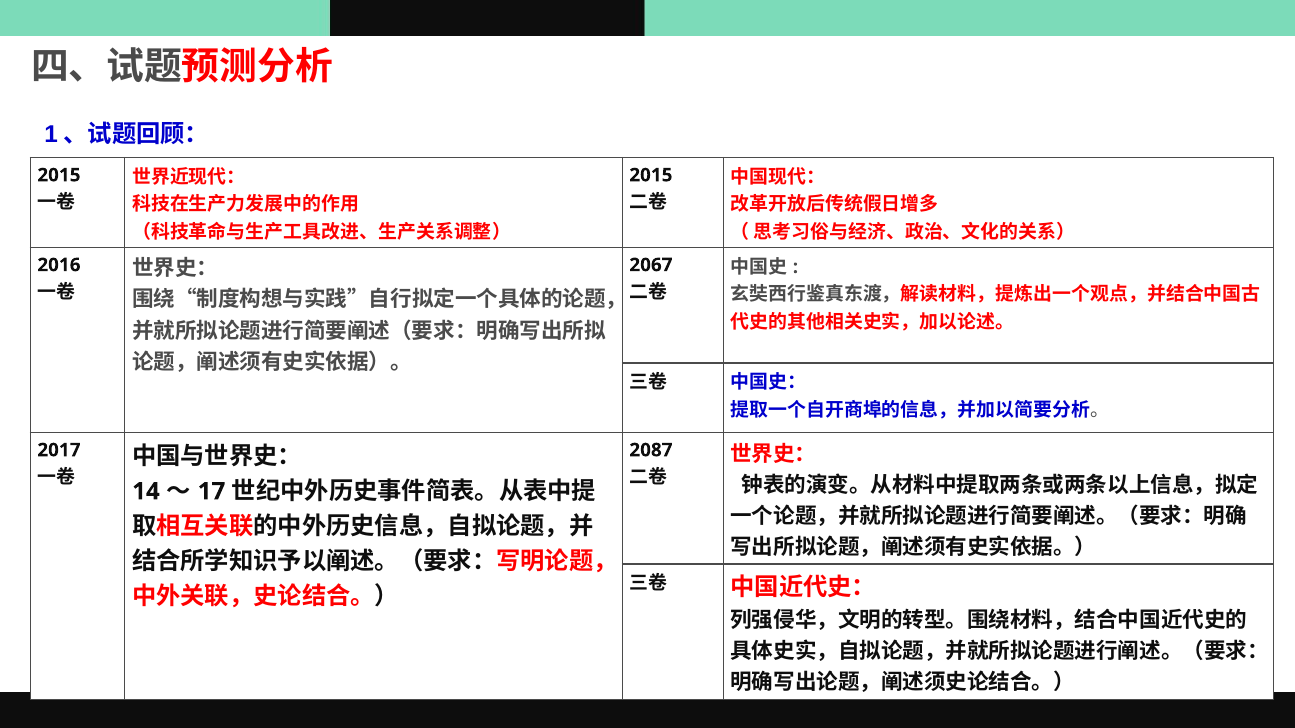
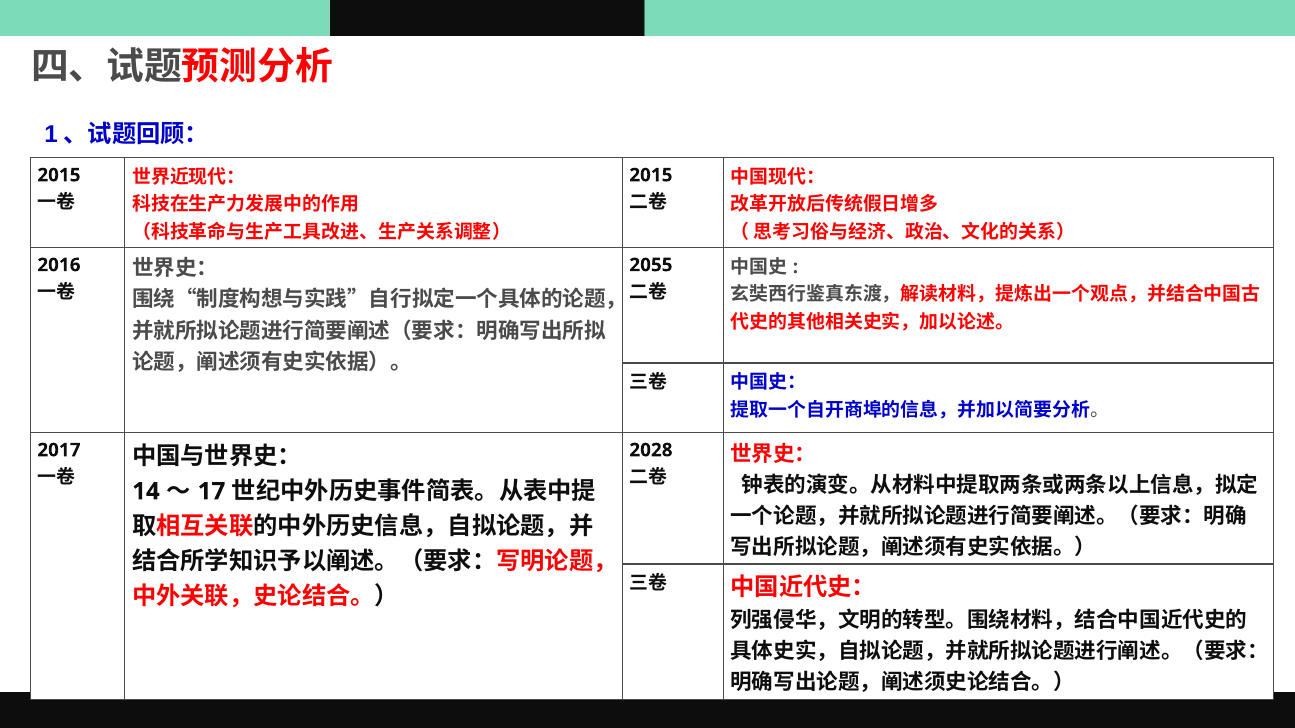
2067: 2067 -> 2055 (651, 265)
2087: 2087 -> 2028 (651, 450)
